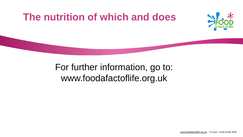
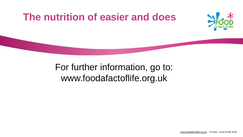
which: which -> easier (114, 17)
